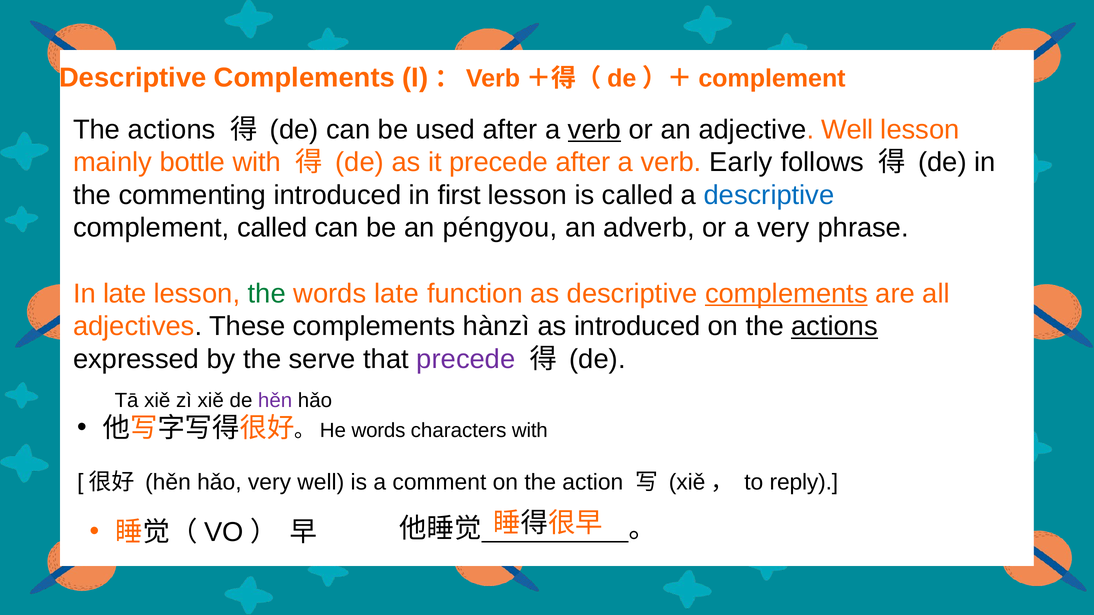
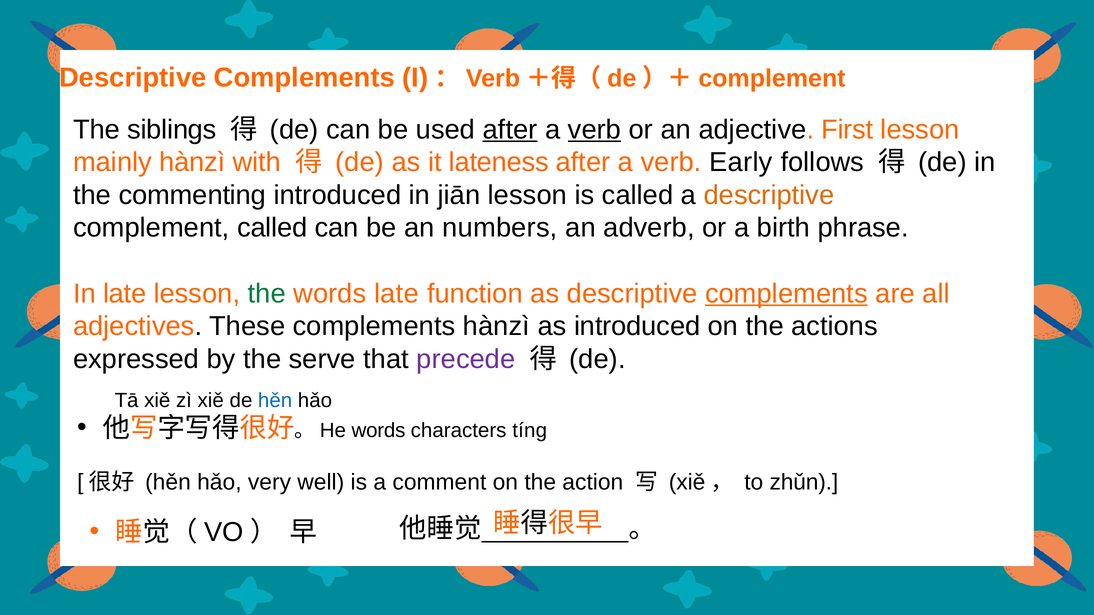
actions: actions -> siblings (172, 130)
after underline: none -> present (510, 130)
adjective Well: Well -> First (847, 130)
mainly bottle: bottle -> hànzì (192, 162)
it precede: precede -> lateness (499, 162)
first: first -> jiān (459, 195)
descriptive colour: blue -> orange (769, 195)
péngyou: péngyou -> numbers (500, 228)
a very: very -> birth (783, 228)
actions underline: present -> none (835, 327)
hěn colour: purple -> blue (275, 401)
characters with: with -> tíng (530, 431)
reply: reply -> zhǔn (804, 483)
